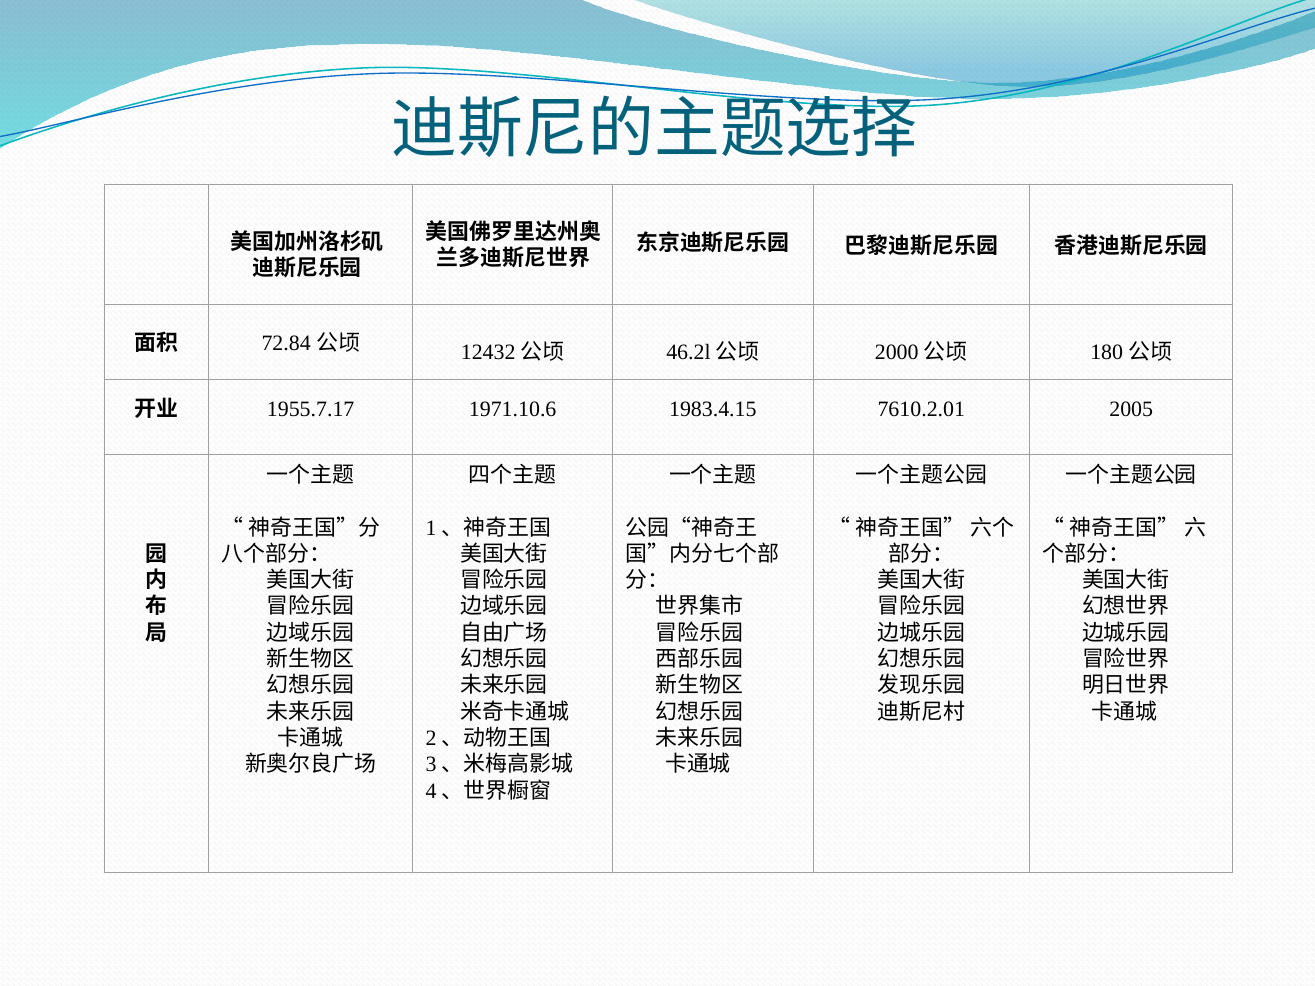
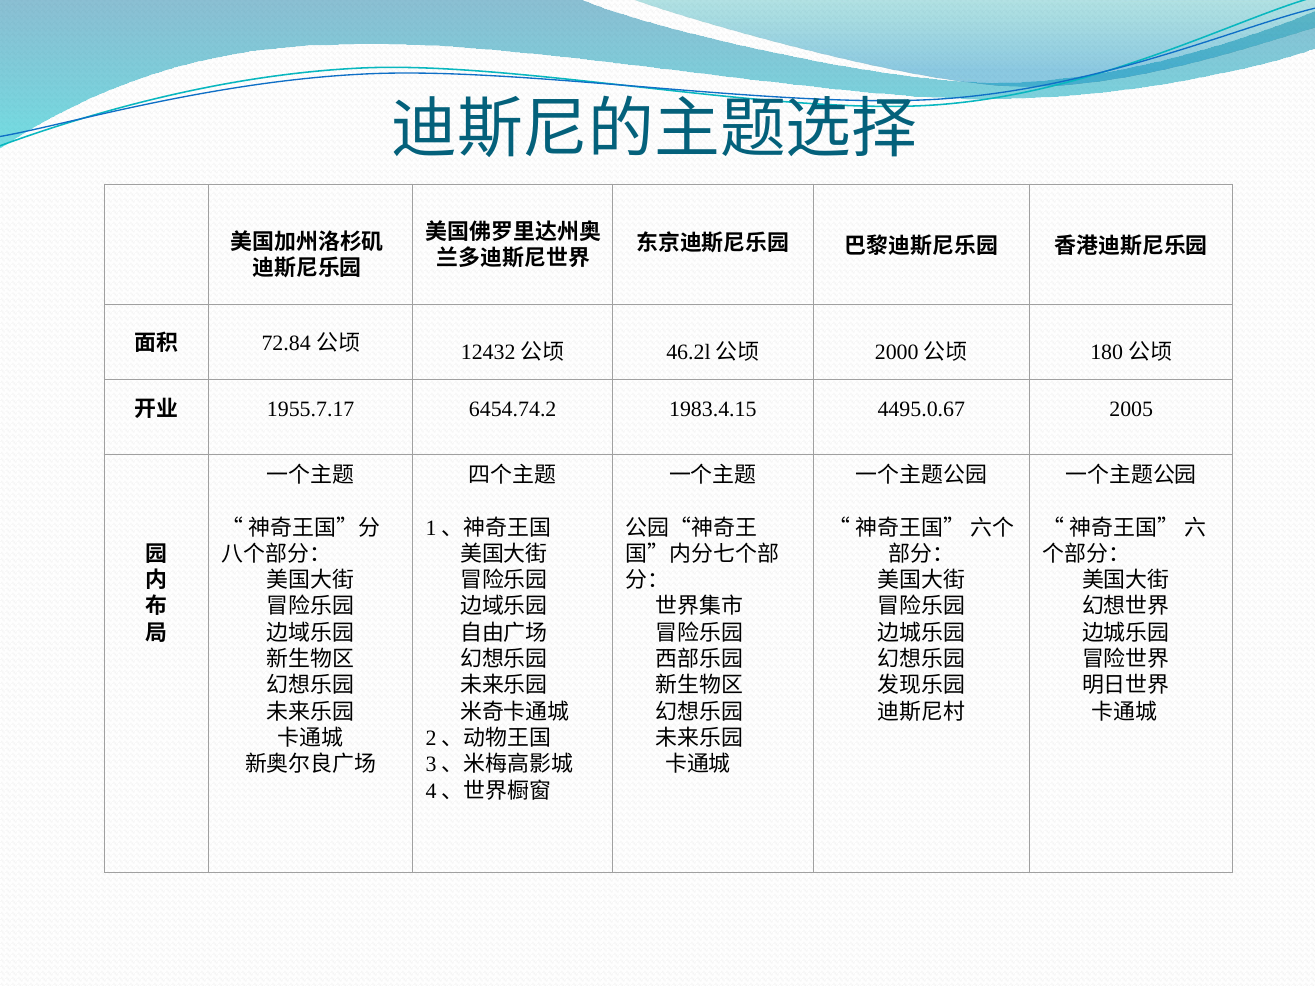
1971.10.6: 1971.10.6 -> 6454.74.2 (513, 410)
7610.2.01: 7610.2.01 -> 4495.0.67 (921, 410)
